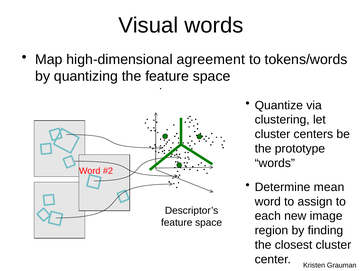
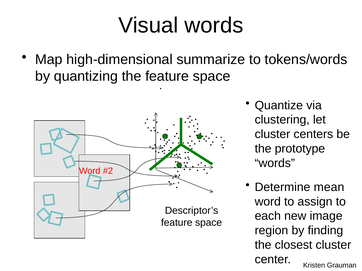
agreement: agreement -> summarize (211, 60)
